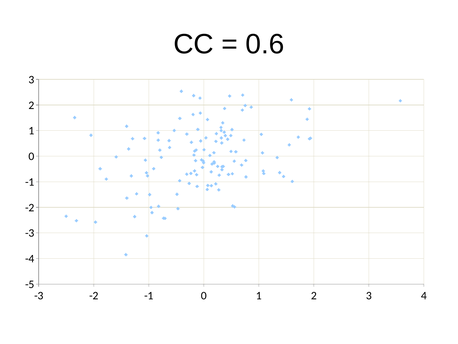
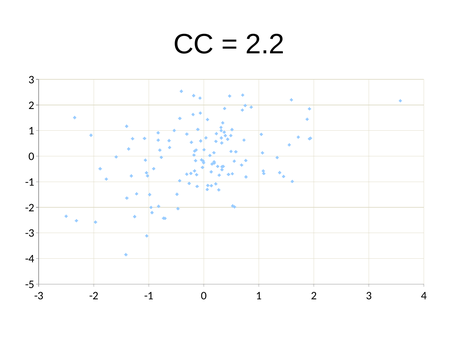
0.6: 0.6 -> 2.2 (265, 44)
